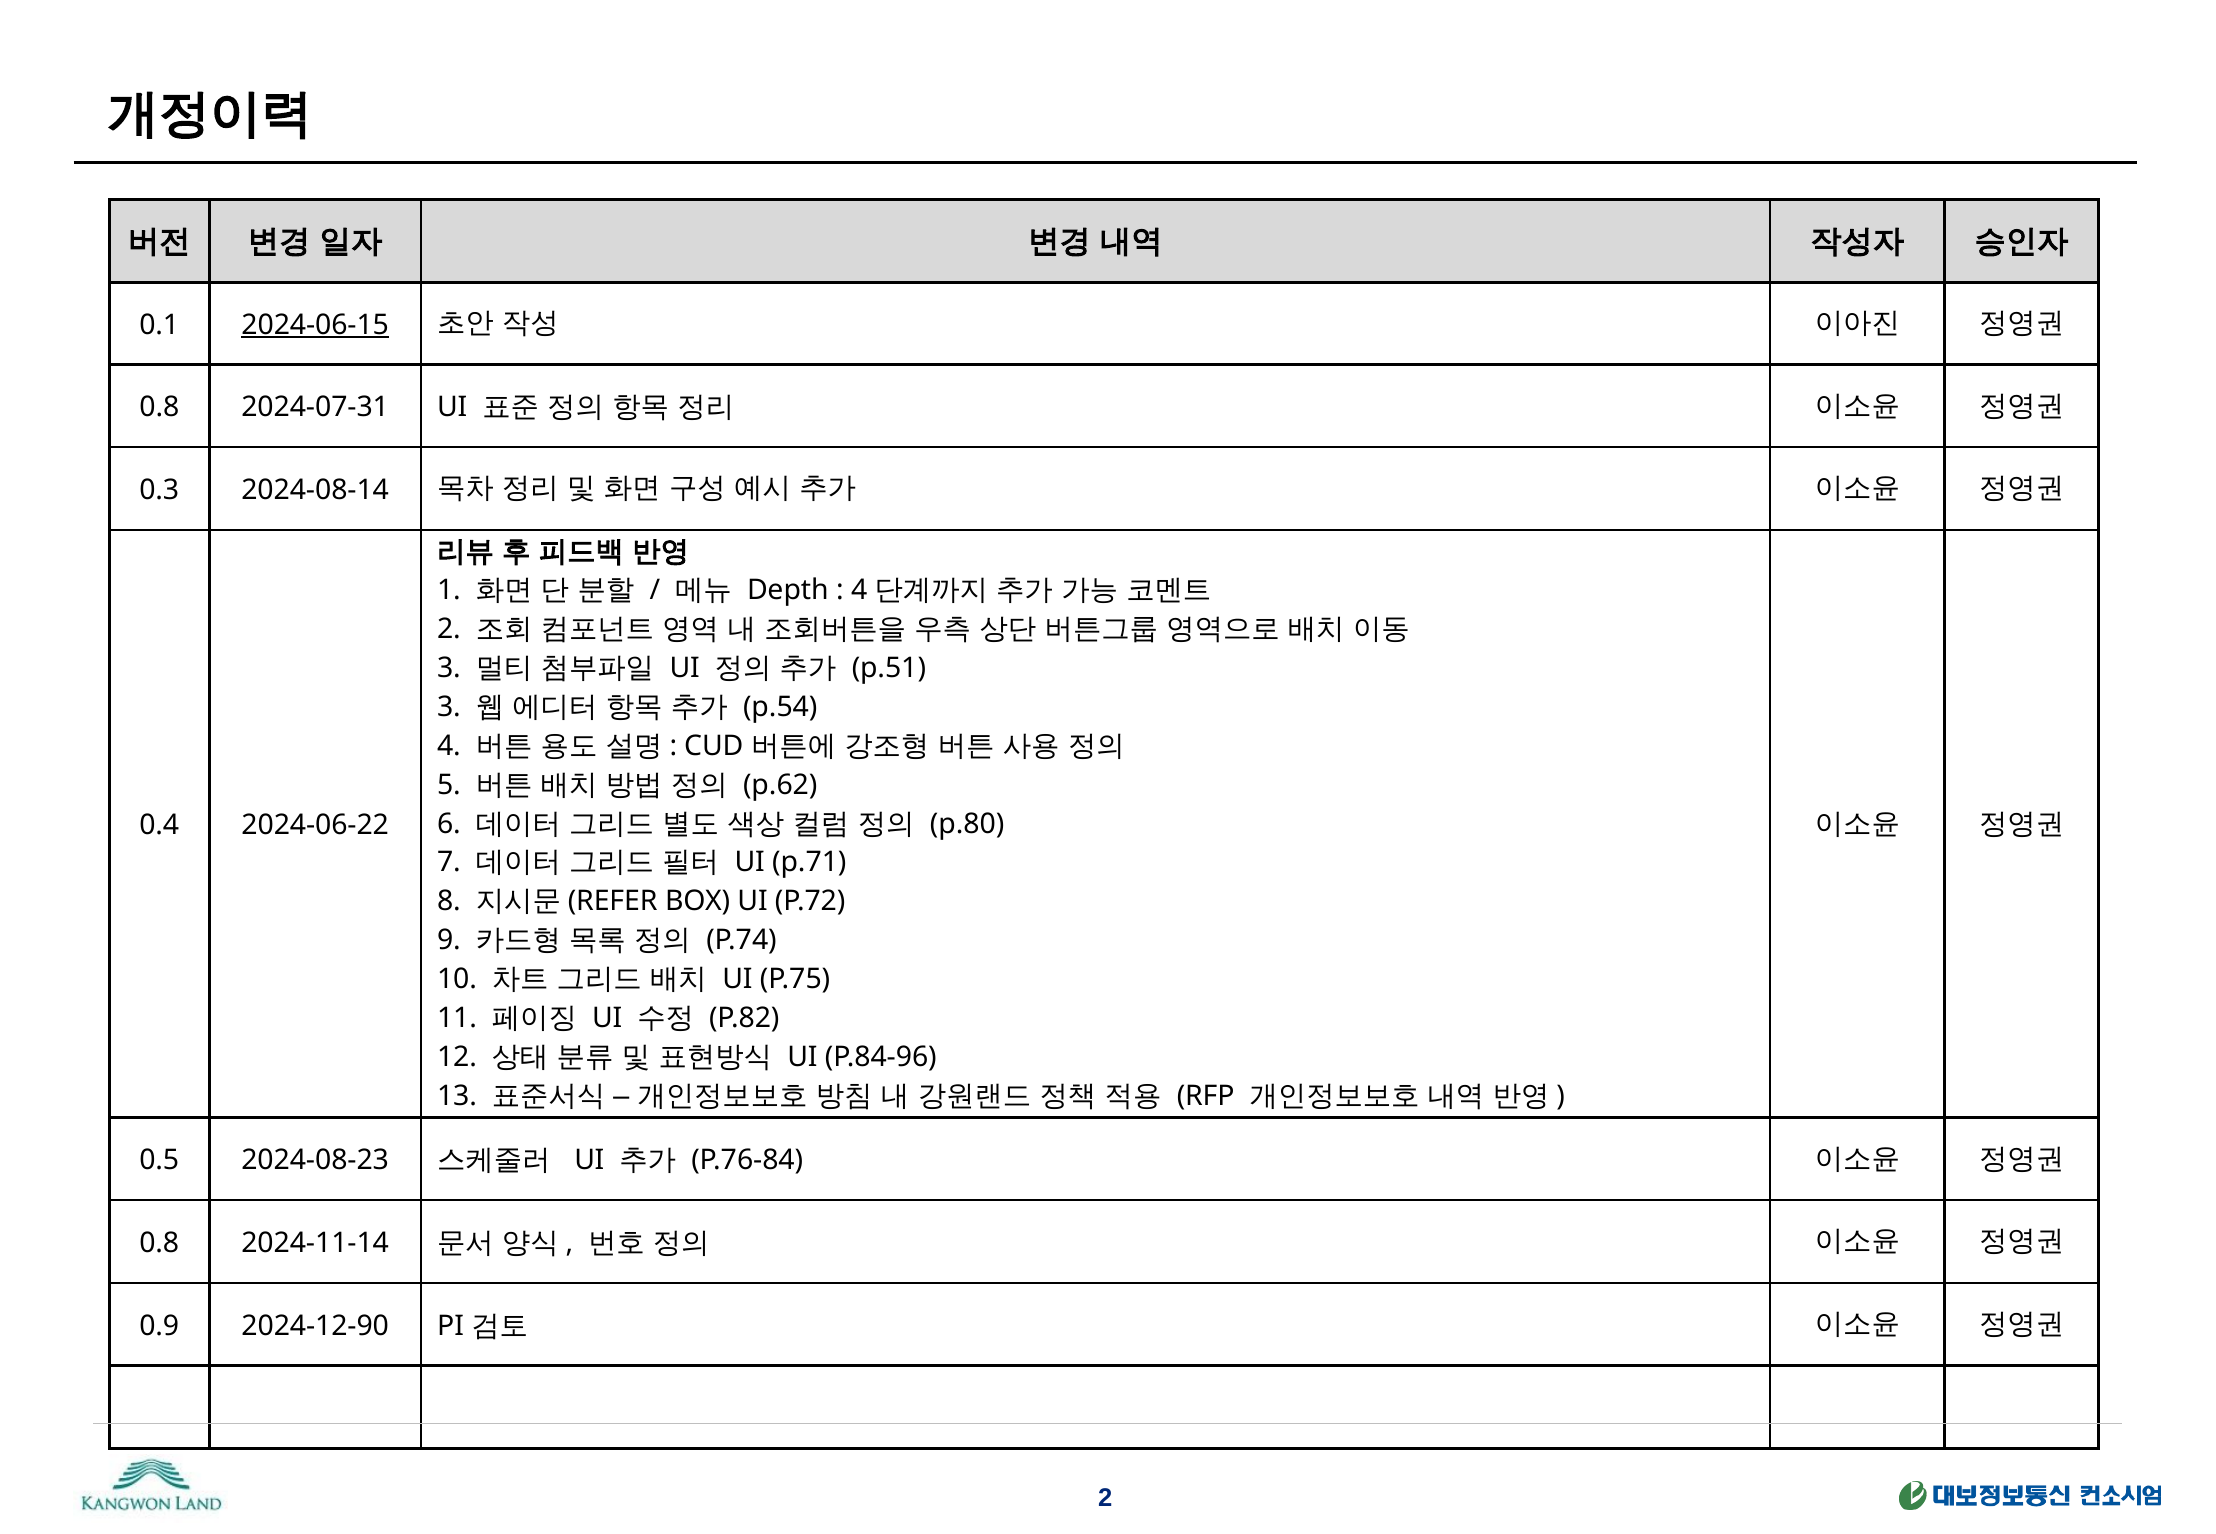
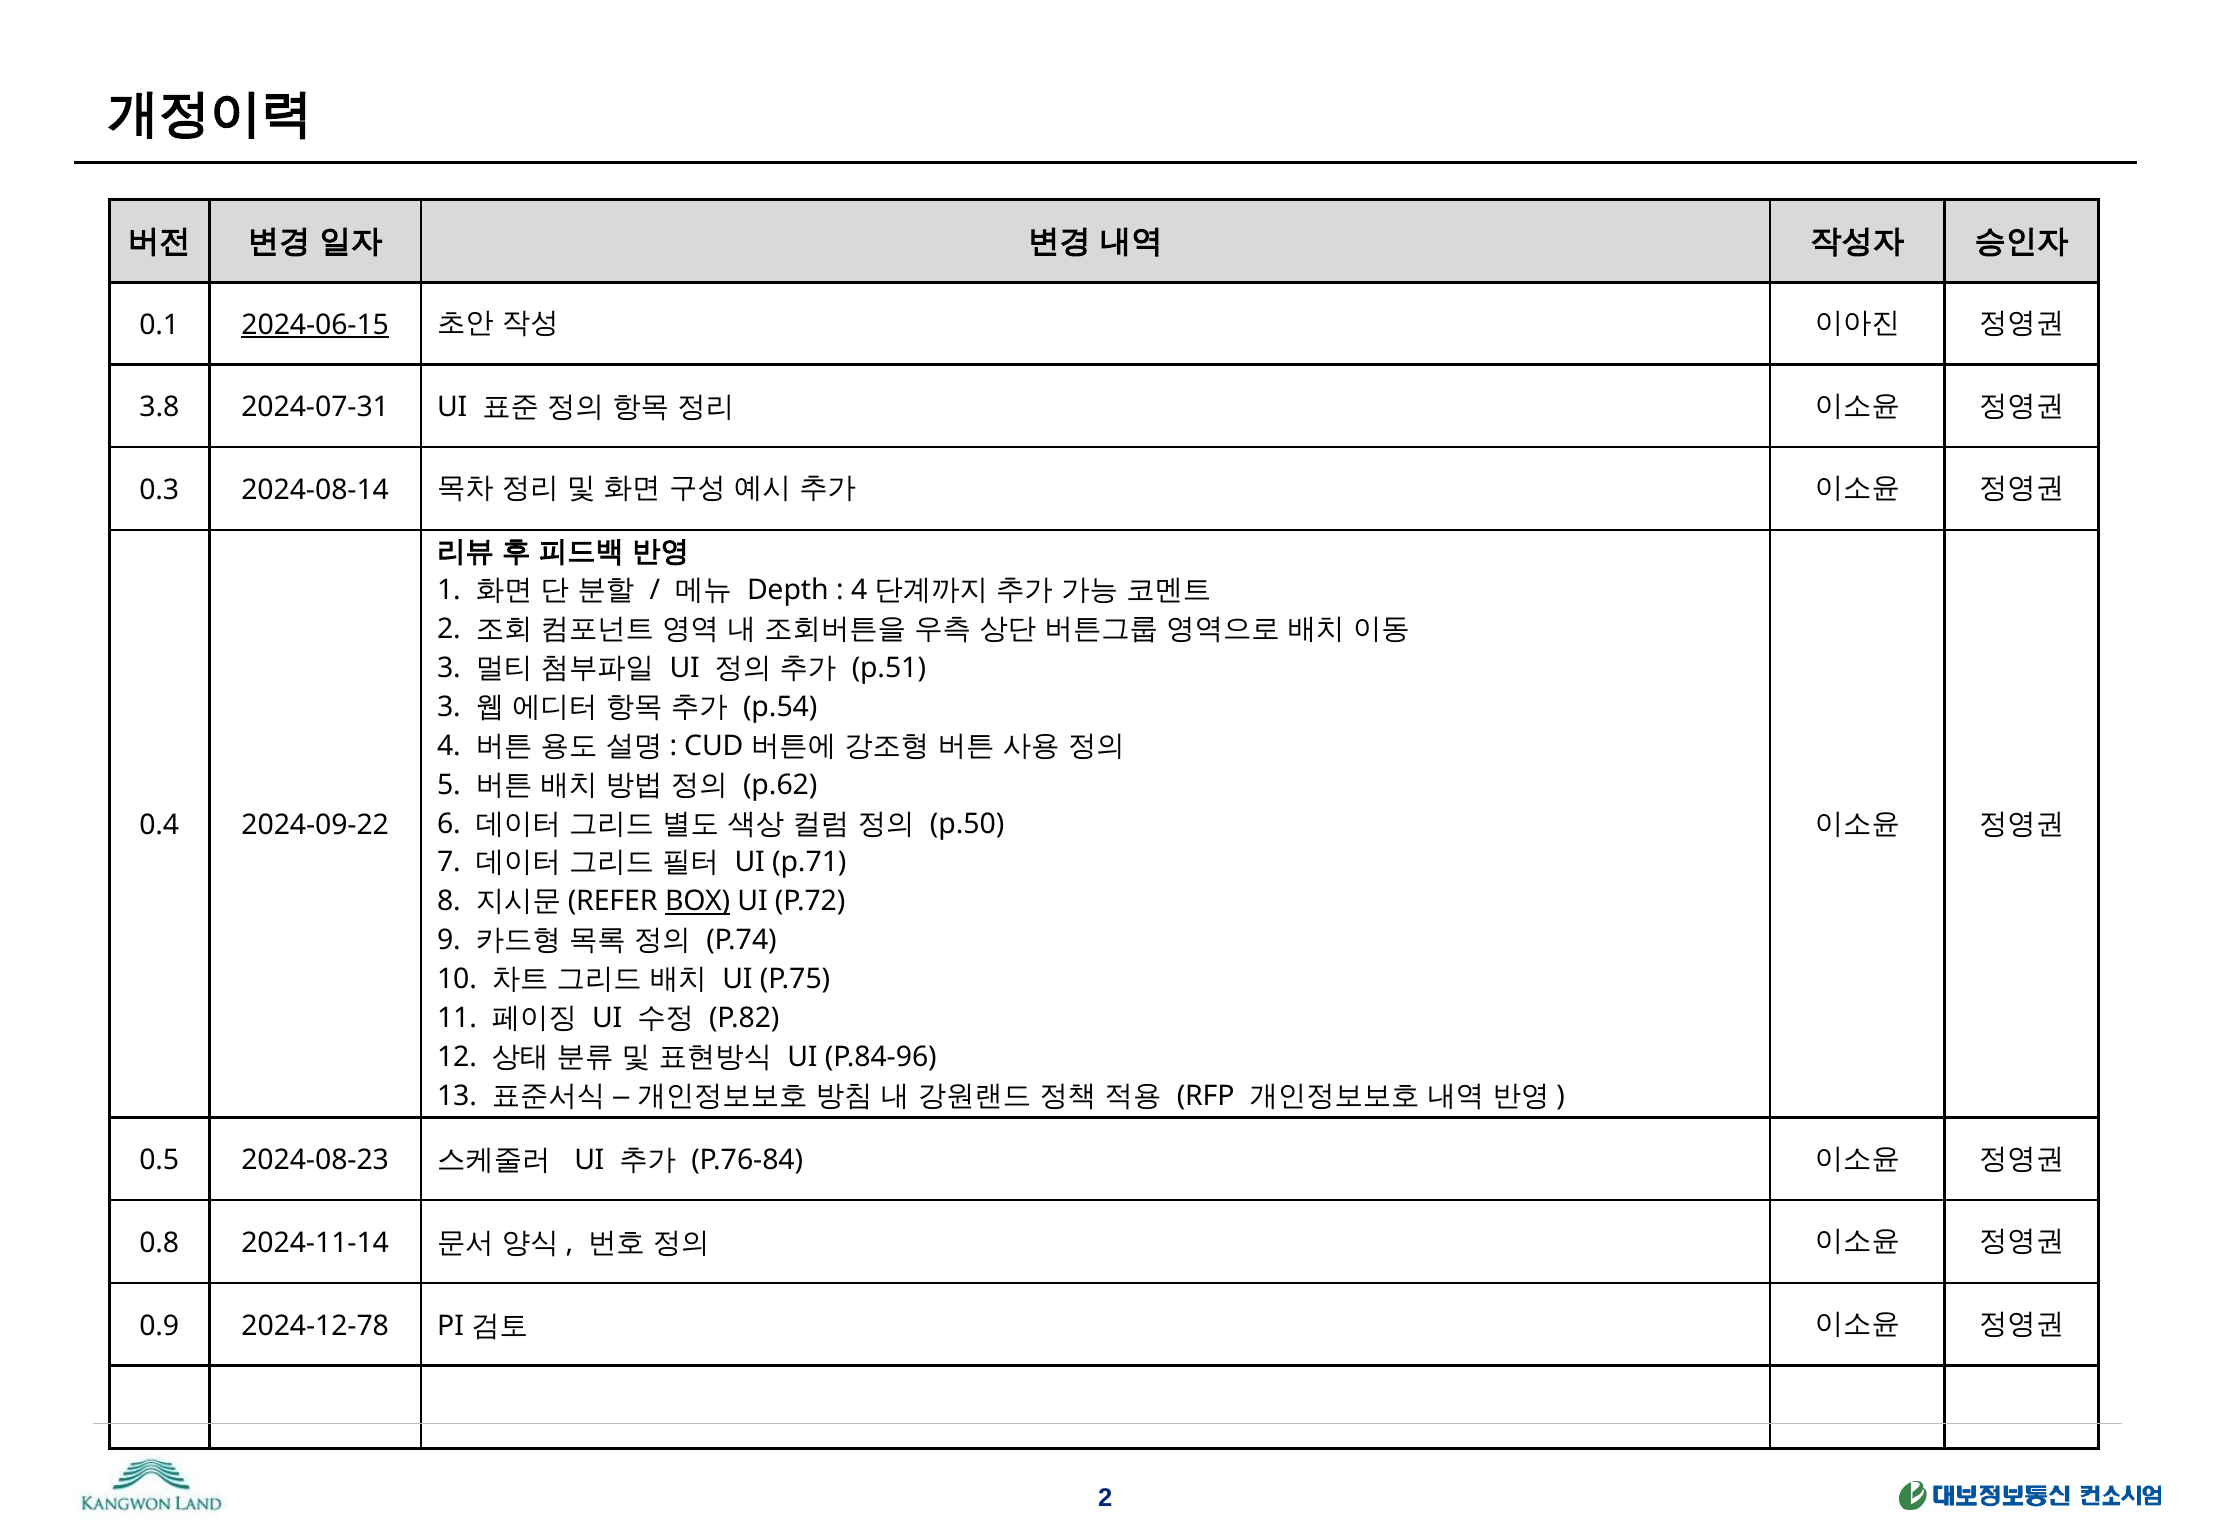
0.8: 0.8 -> 3.8 (159, 408)
p.80: p.80 -> p.50 (967, 824)
2024-06-22: 2024-06-22 -> 2024-09-22 (315, 825)
BOX underline: none -> present (698, 902)
2024-12-90: 2024-12-90 -> 2024-12-78 (315, 1326)
